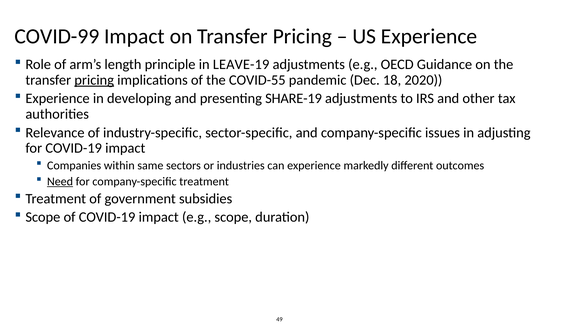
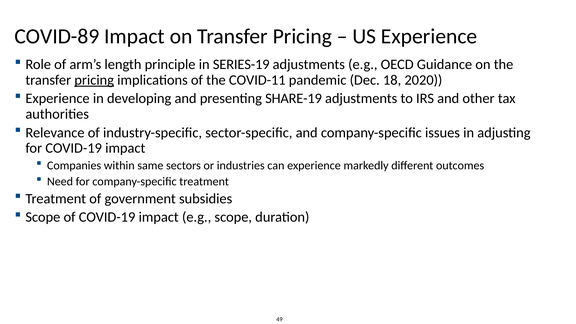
COVID-99: COVID-99 -> COVID-89 (57, 36)
LEAVE-19: LEAVE-19 -> SERIES-19 (241, 64)
COVID-55: COVID-55 -> COVID-11 (257, 80)
Need underline: present -> none (60, 181)
